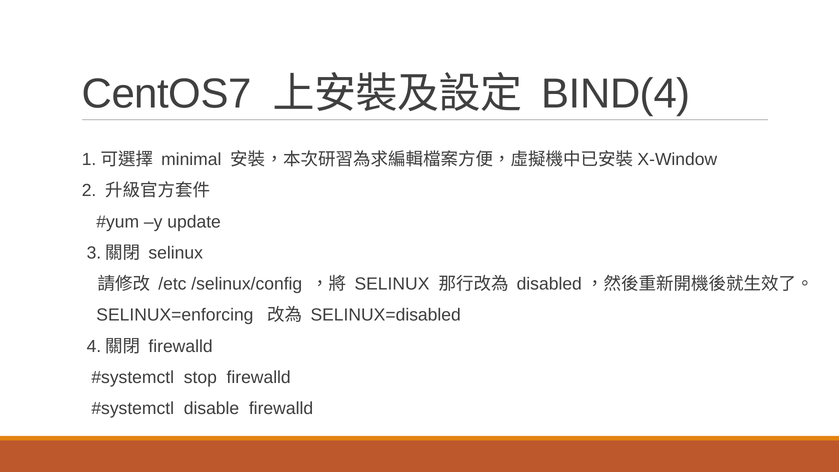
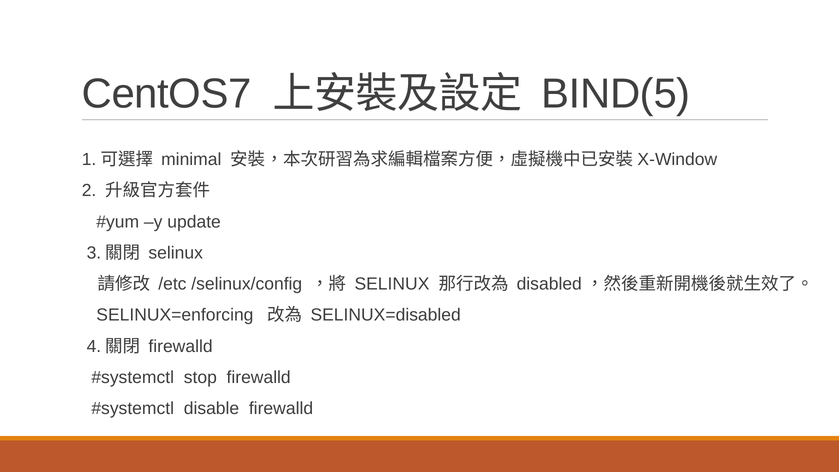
BIND(4: BIND(4 -> BIND(5 (616, 94)
